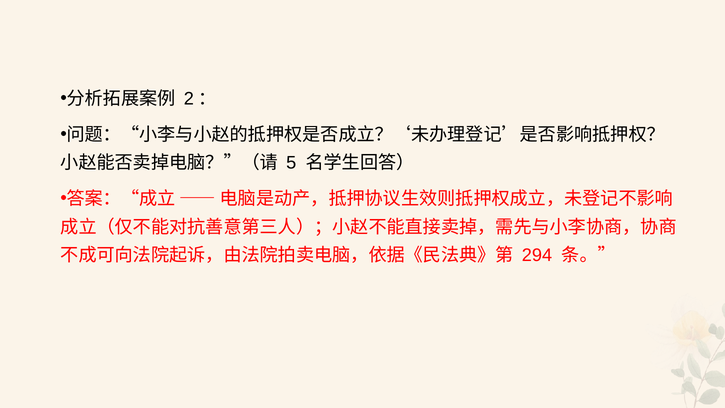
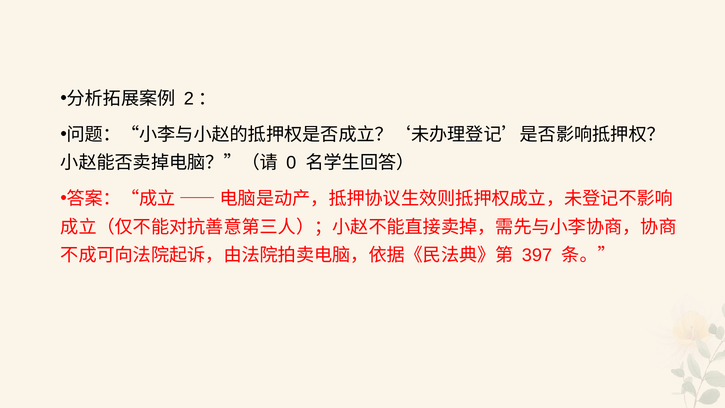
5: 5 -> 0 (291, 163)
294: 294 -> 397 (537, 255)
